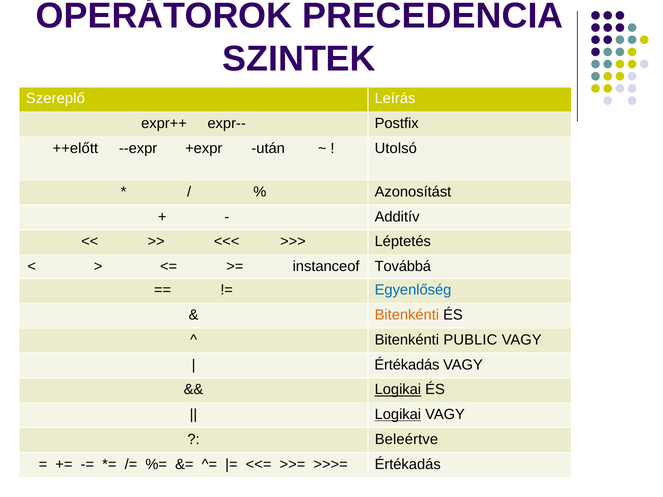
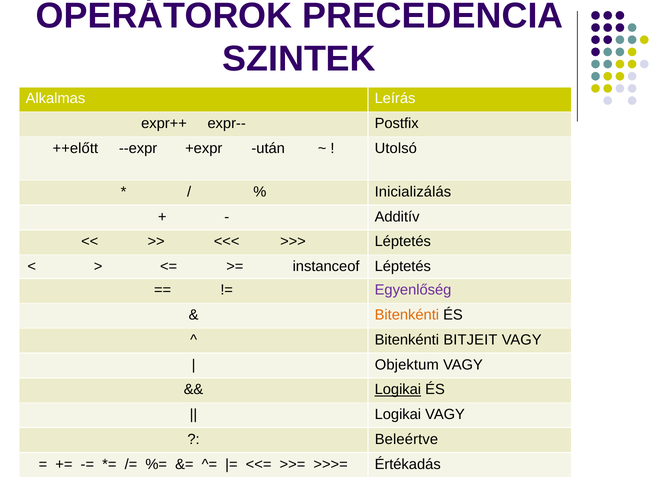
Szereplő: Szereplő -> Alkalmas (55, 99)
Azonosítást: Azonosítást -> Inicializálás (413, 192)
instanceof Továbbá: Továbbá -> Léptetés (403, 267)
Egyenlőség colour: blue -> purple (413, 290)
PUBLIC: PUBLIC -> BITJEIT (470, 340)
Értékadás: Értékadás -> Objektum (407, 365)
Logikai underline: present -> none (398, 415)
